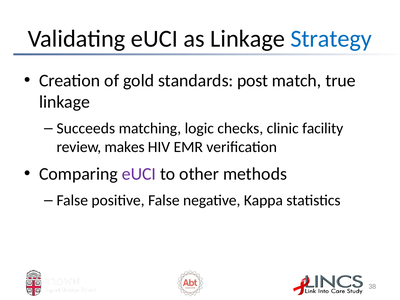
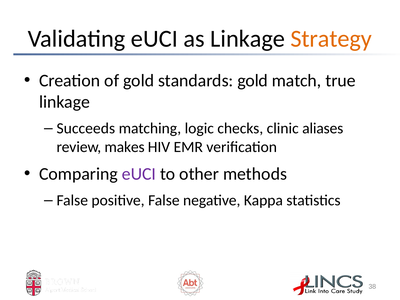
Strategy colour: blue -> orange (331, 39)
standards post: post -> gold (253, 81)
facility: facility -> aliases (323, 128)
